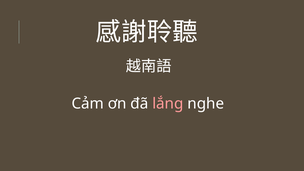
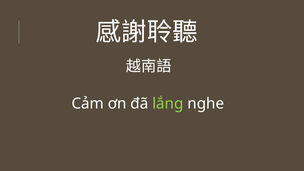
lắng colour: pink -> light green (168, 104)
